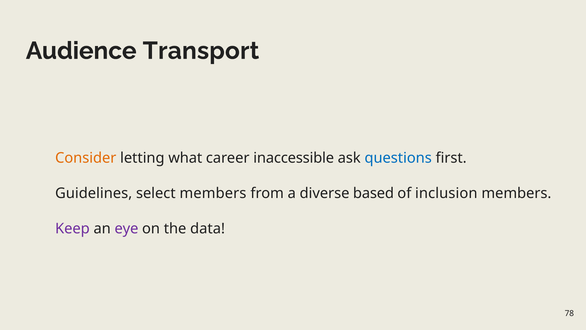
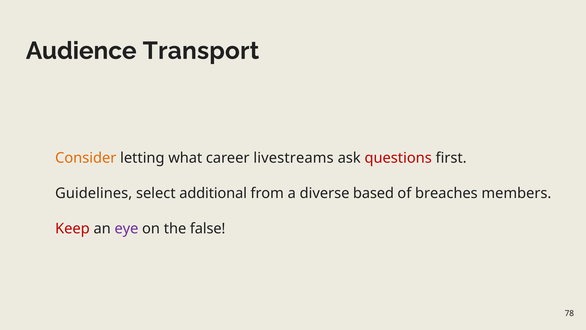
inaccessible: inaccessible -> livestreams (294, 158)
questions colour: blue -> red (398, 158)
select members: members -> additional (213, 193)
inclusion: inclusion -> breaches (446, 193)
Keep colour: purple -> red (72, 228)
data: data -> false (208, 228)
